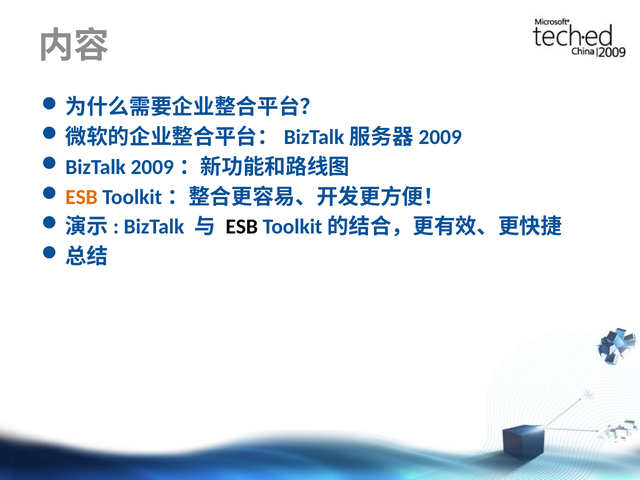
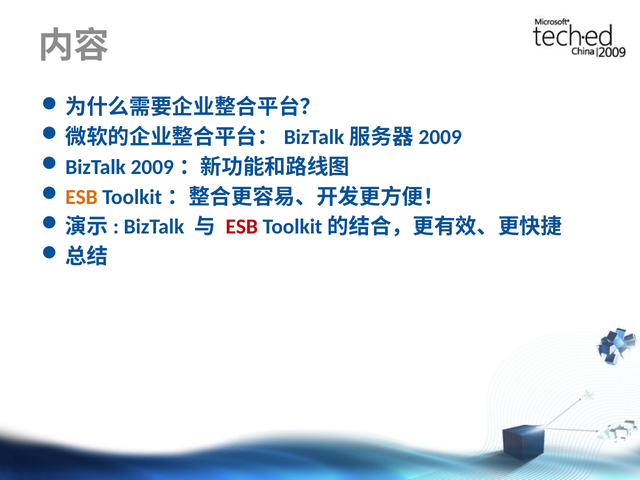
ESB colour: black -> red (242, 227)
